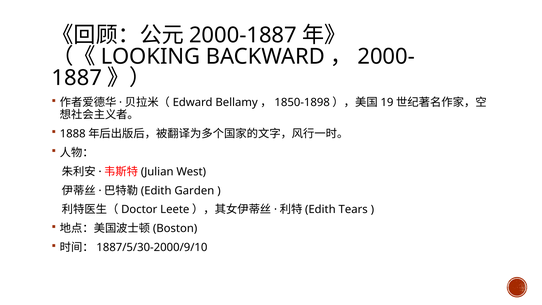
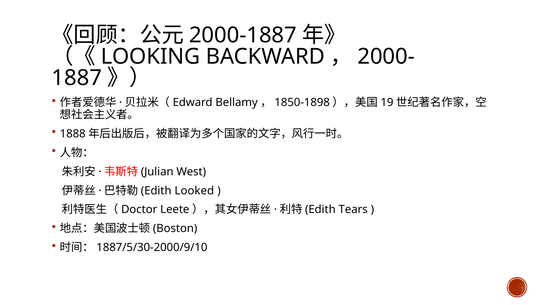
Garden: Garden -> Looked (194, 191)
